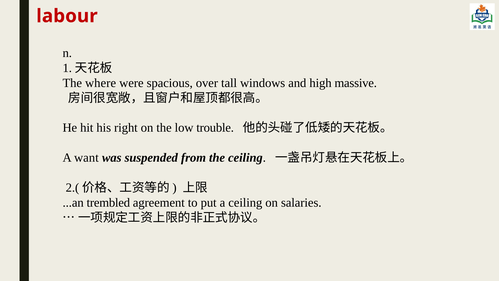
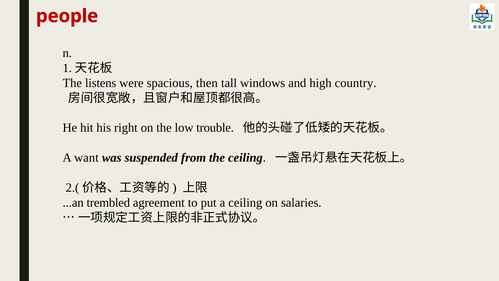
labour: labour -> people (67, 16)
where: where -> listens (101, 83)
over: over -> then (207, 83)
massive: massive -> country (356, 83)
